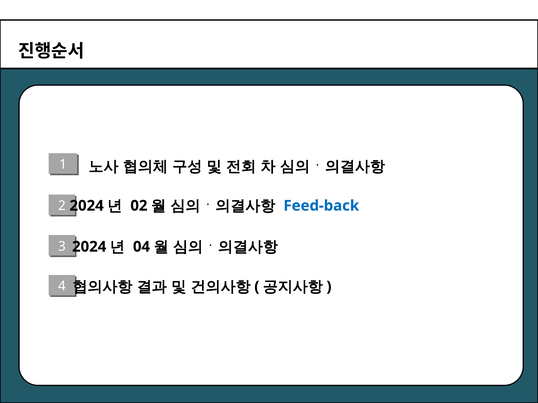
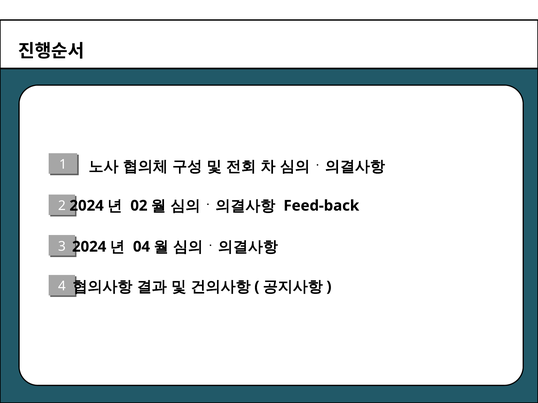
Feed-back colour: blue -> black (321, 206)
